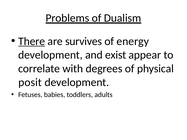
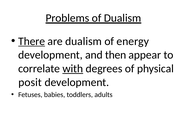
are survives: survives -> dualism (83, 41)
exist: exist -> then (116, 55)
with underline: none -> present (73, 69)
